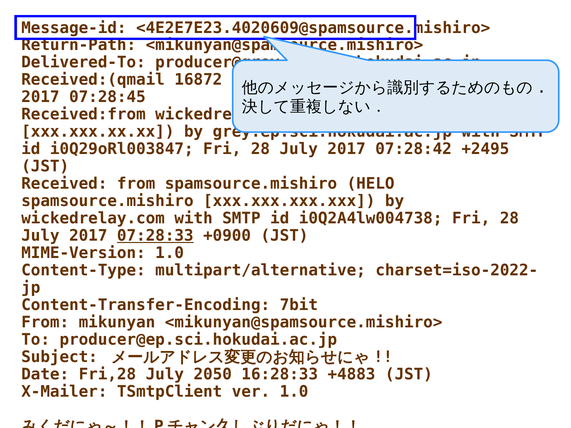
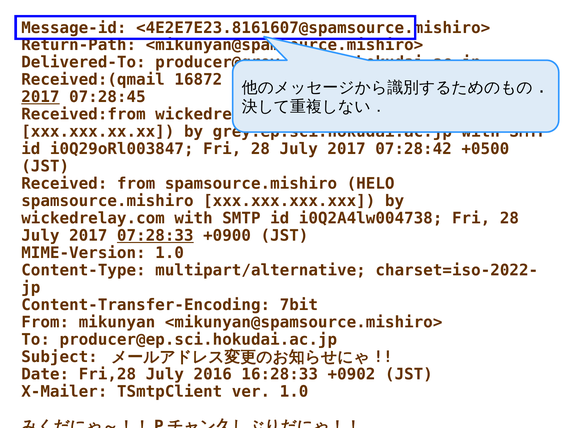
<4E2E7E23.4020609@spamsource.mishiro>: <4E2E7E23.4020609@spamsource.mishiro> -> <4E2E7E23.8161607@spamsource.mishiro> (313, 28)
2017 underline: none -> present (40, 97)
+2495: +2495 -> +0500 (485, 149)
2050: 2050 -> 2016 (213, 374)
+4883: +4883 -> +0902 (351, 374)
